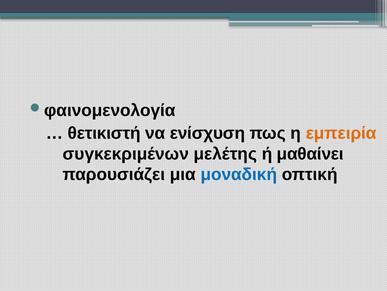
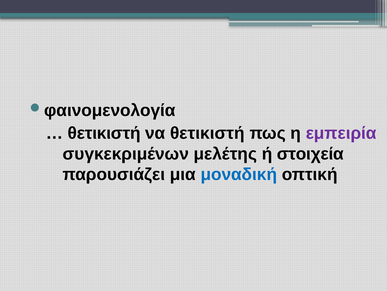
να ενίσχυση: ενίσχυση -> θετικιστή (207, 133)
εμπειρία colour: orange -> purple (341, 133)
μαθαίνει: μαθαίνει -> στοιχεία (310, 153)
